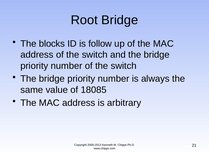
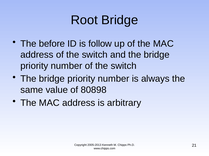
blocks: blocks -> before (52, 44)
18085: 18085 -> 80898 (94, 90)
